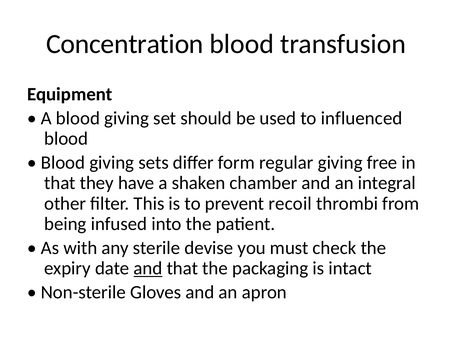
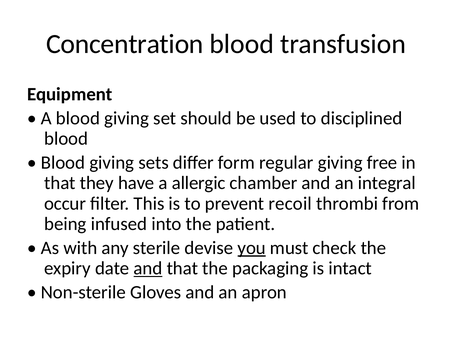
influenced: influenced -> disciplined (362, 118)
shaken: shaken -> allergic (199, 183)
other: other -> occur (65, 203)
you underline: none -> present (252, 248)
